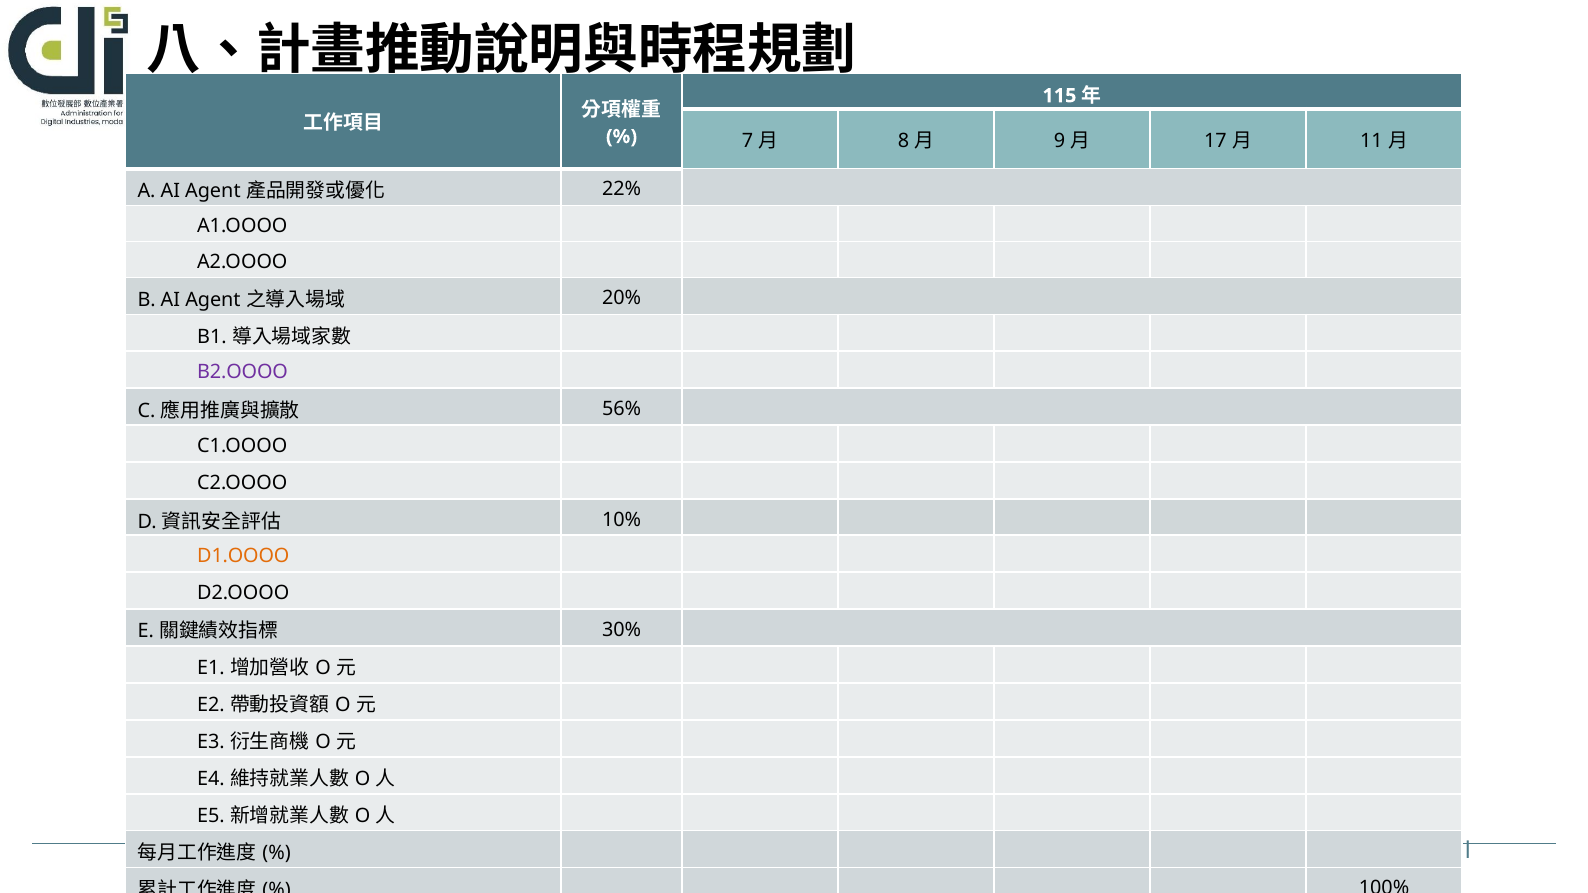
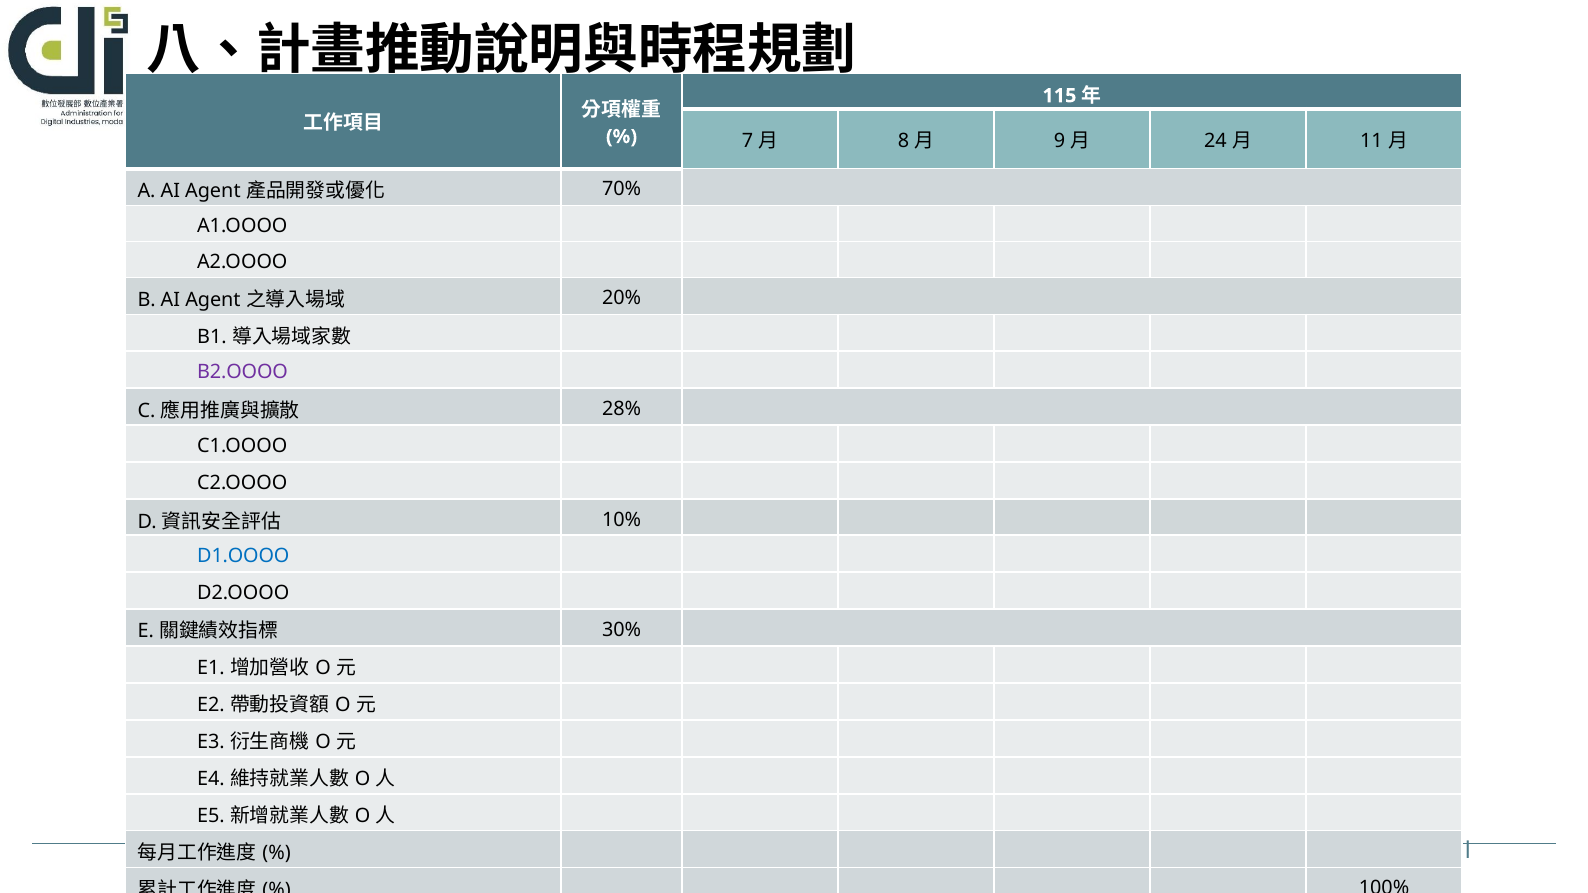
17: 17 -> 24 (1215, 141)
22%: 22% -> 70% (622, 189)
56%: 56% -> 28% (622, 409)
D1.OOOO colour: orange -> blue (243, 556)
